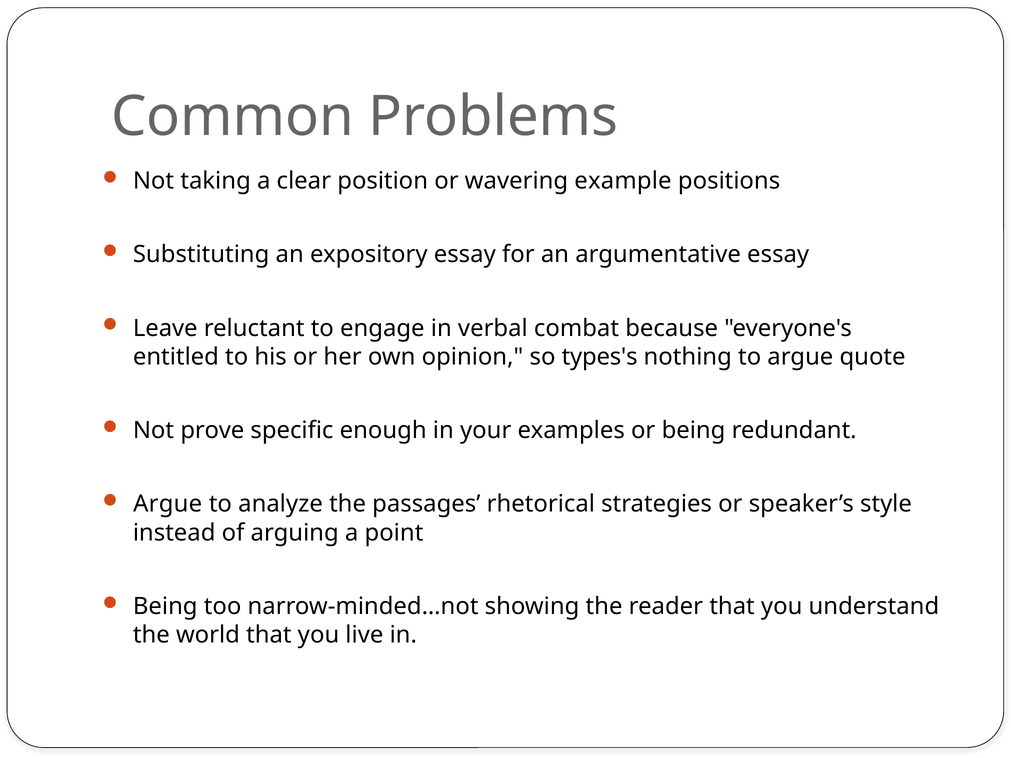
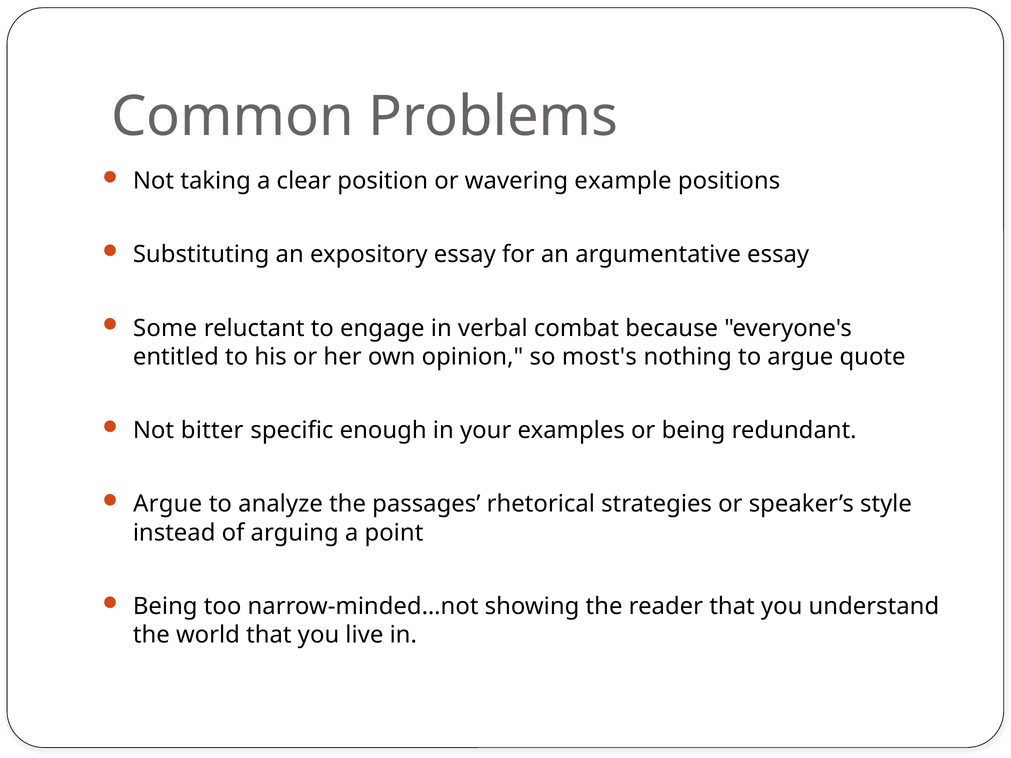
Leave: Leave -> Some (165, 328)
types's: types's -> most's (599, 357)
prove: prove -> bitter (212, 431)
